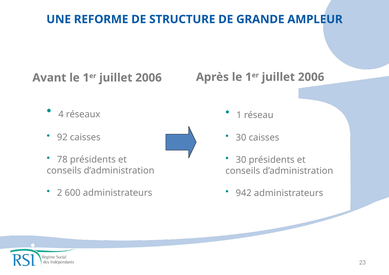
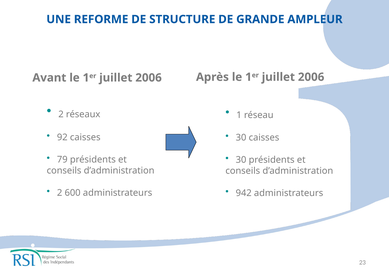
4: 4 -> 2 (61, 115)
78: 78 -> 79 (62, 160)
